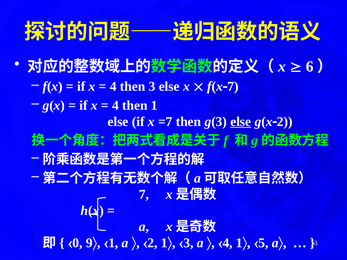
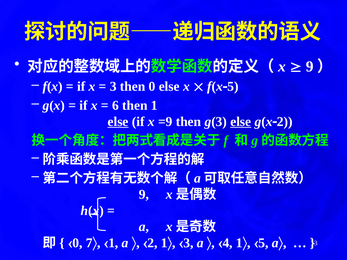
6: 6 -> 9 (310, 67)
4: 4 -> 3 (113, 87)
then 3: 3 -> 0 (152, 87)
7: 7 -> 5 (233, 87)
4: 4 -> 6 (115, 105)
else underline: none -> present (118, 122)
=7: =7 -> =9 (165, 122)
7: 7 -> 9 (144, 195)
9: 9 -> 7 (89, 243)
